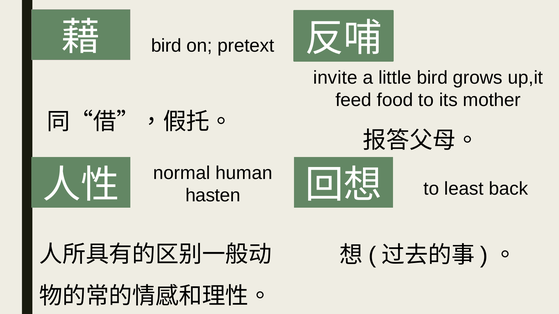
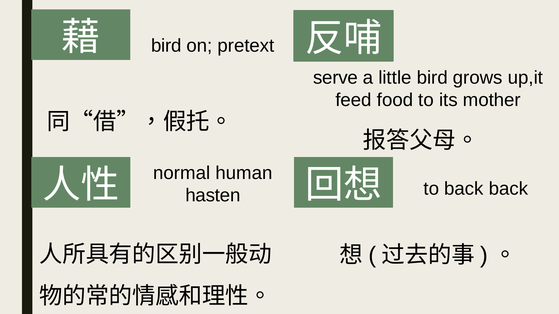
invite: invite -> serve (335, 78)
to least: least -> back (464, 189)
